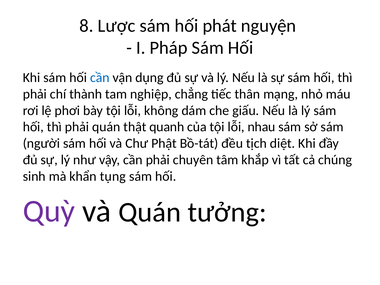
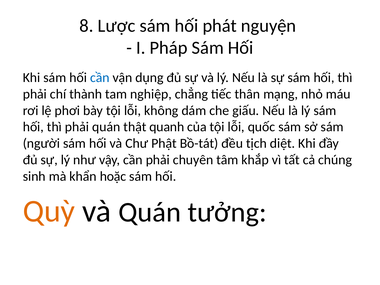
nhau: nhau -> quốc (261, 127)
tụng: tụng -> hoặc (113, 176)
Quỳ colour: purple -> orange (49, 211)
